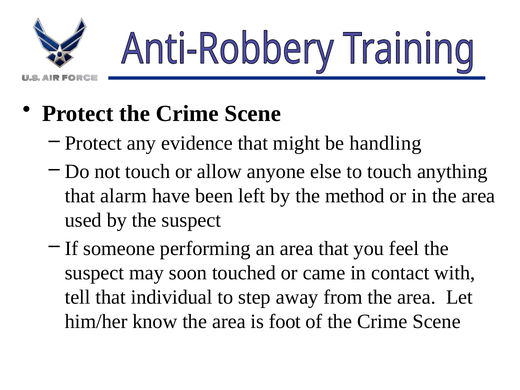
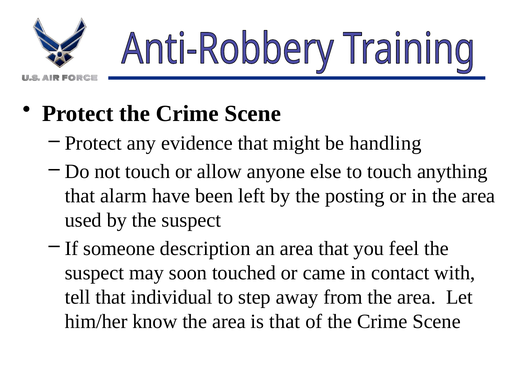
method: method -> posting (355, 196)
performing: performing -> description (205, 249)
is foot: foot -> that (285, 321)
